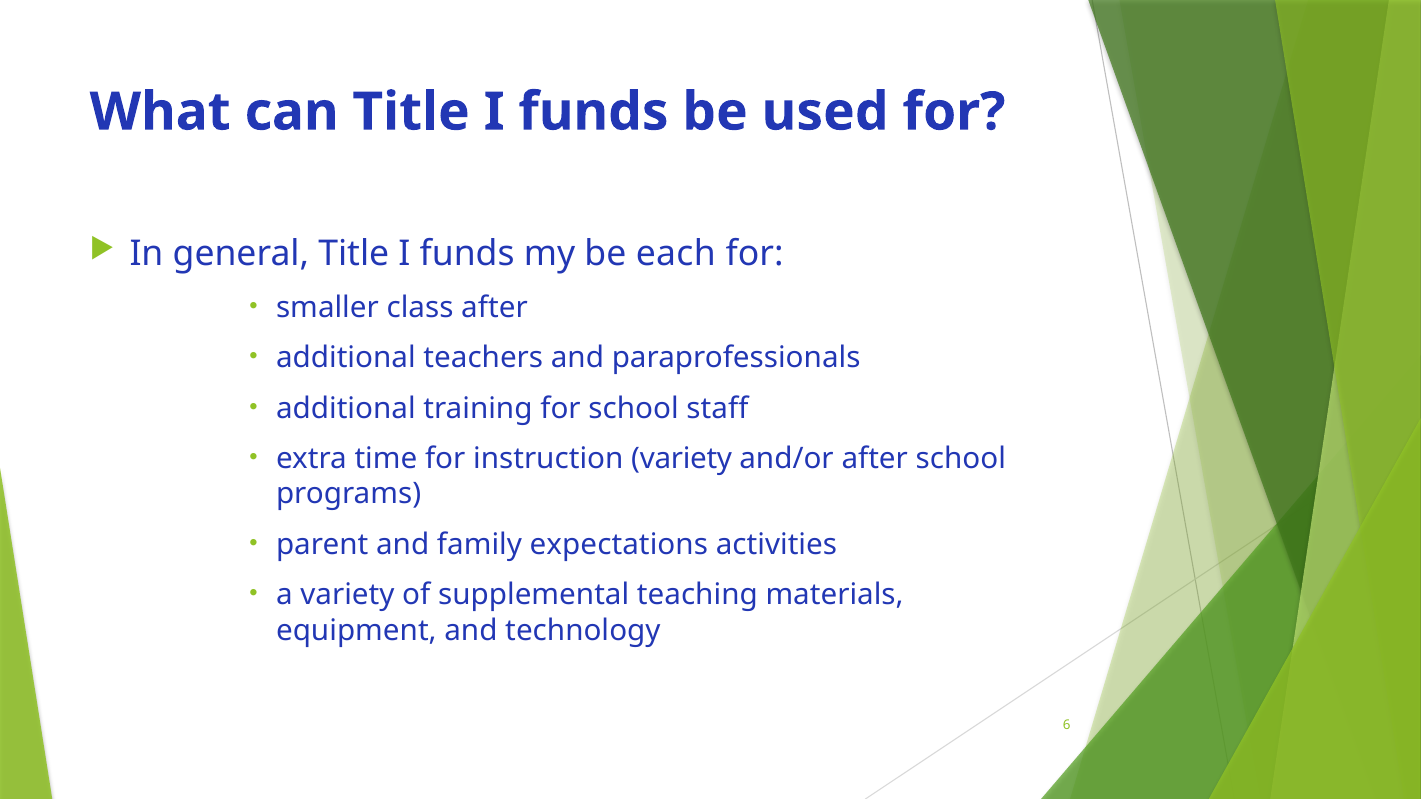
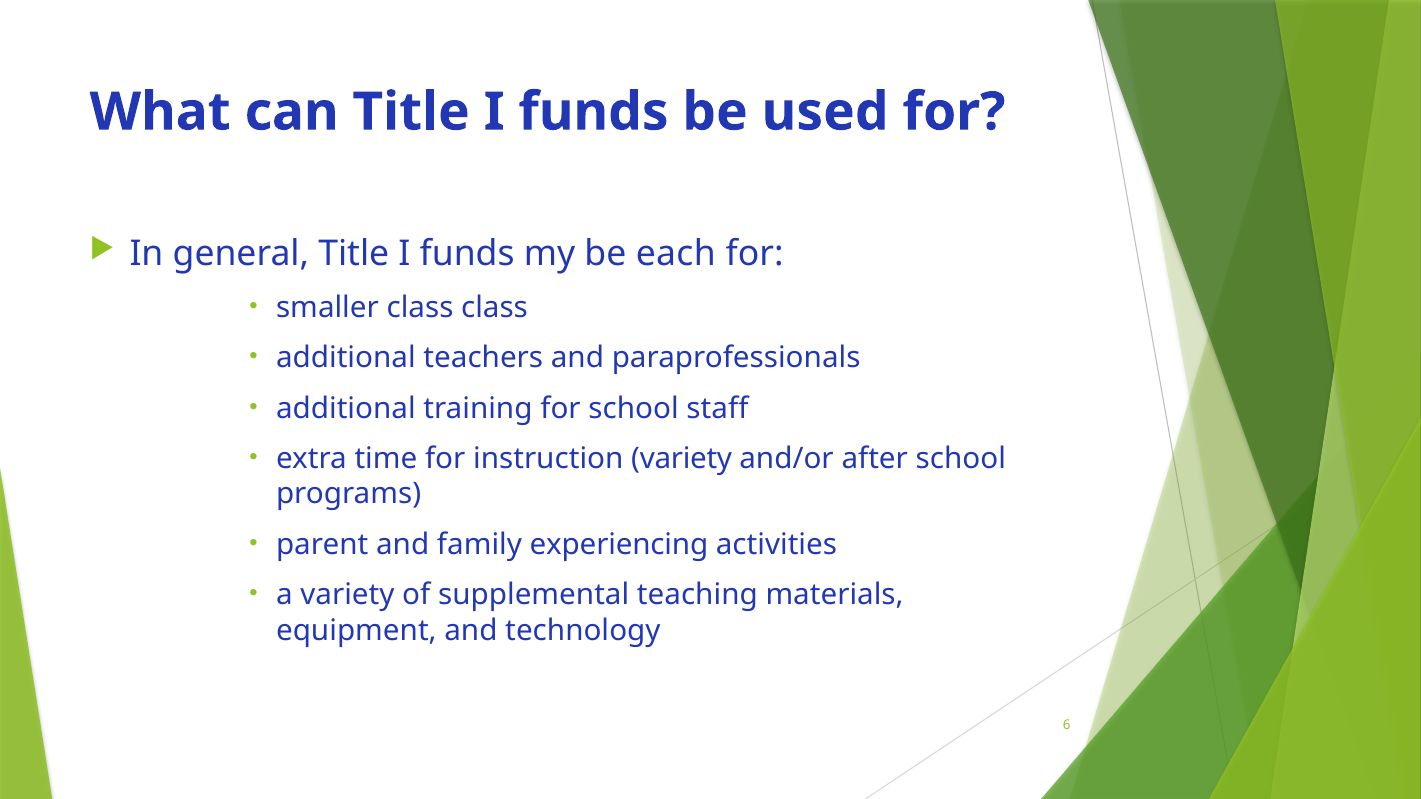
class after: after -> class (494, 308)
expectations: expectations -> experiencing (619, 545)
